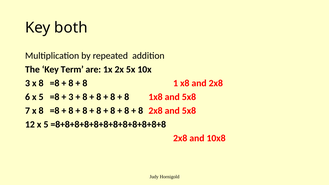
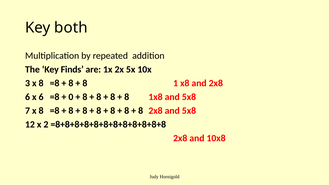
Term: Term -> Finds (72, 69)
6 x 5: 5 -> 6 (41, 97)
3: 3 -> 0 (71, 97)
12 x 5: 5 -> 2 (46, 124)
